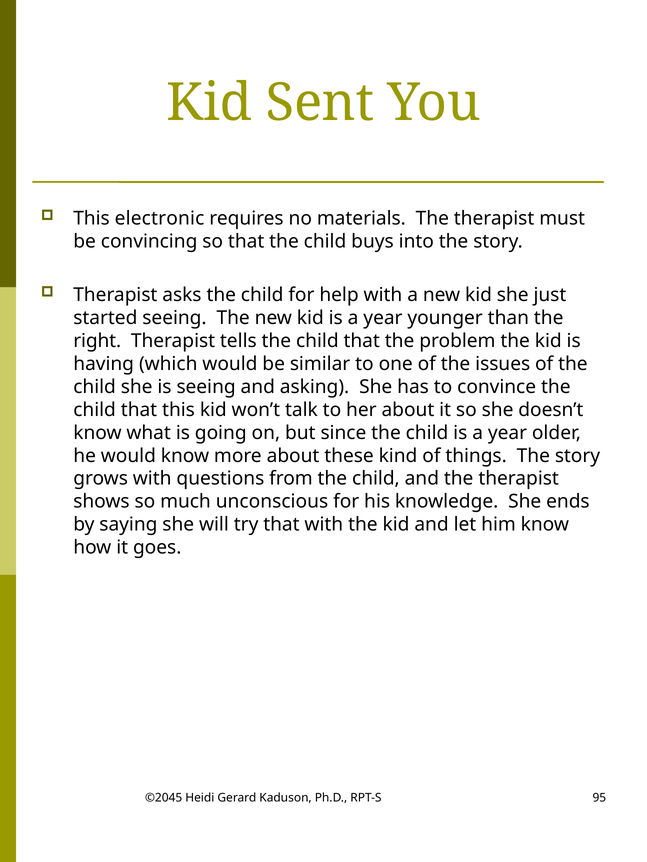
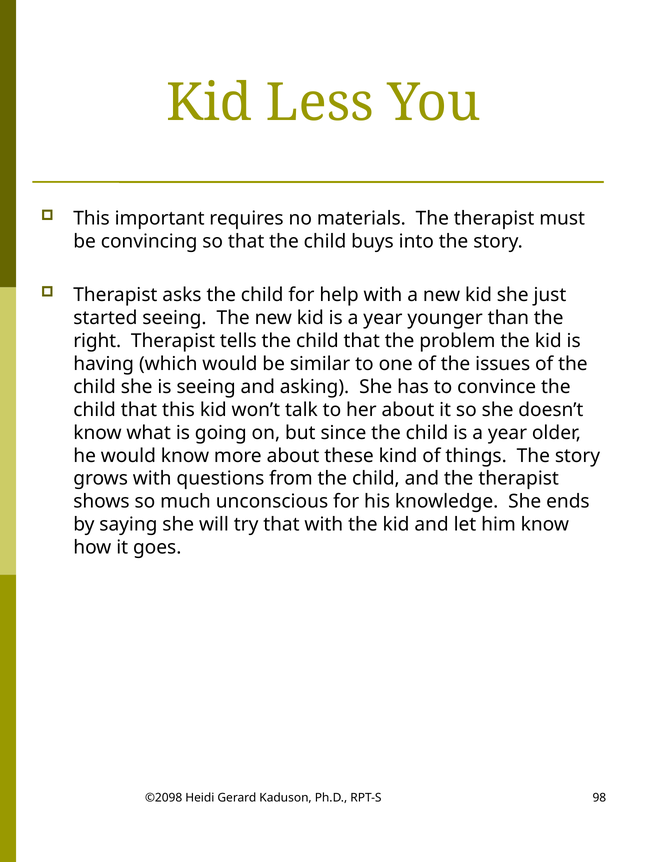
Sent: Sent -> Less (320, 103)
electronic: electronic -> important (160, 218)
©2045: ©2045 -> ©2098 (164, 798)
95: 95 -> 98 (599, 798)
